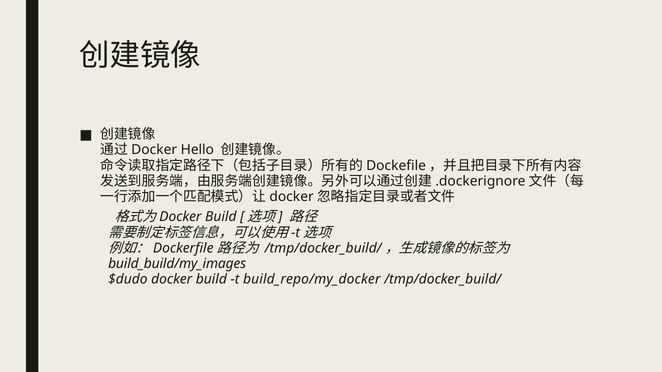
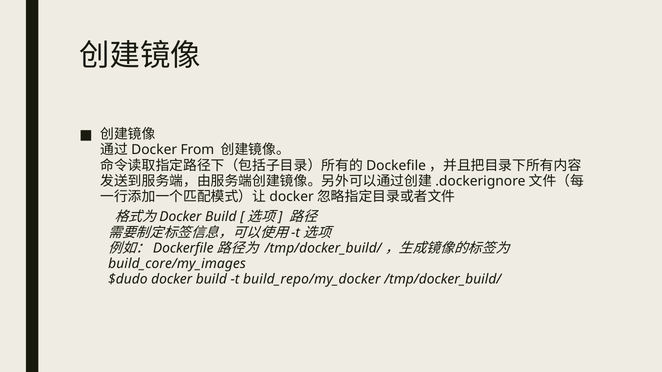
Hello: Hello -> From (197, 150)
build_build/my_images: build_build/my_images -> build_core/my_images (177, 264)
